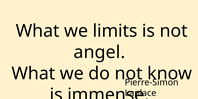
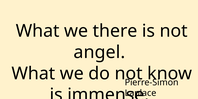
limits: limits -> there (115, 31)
